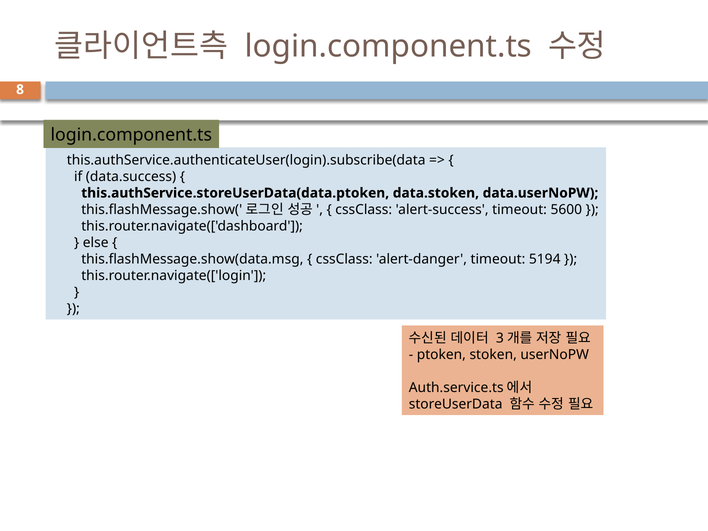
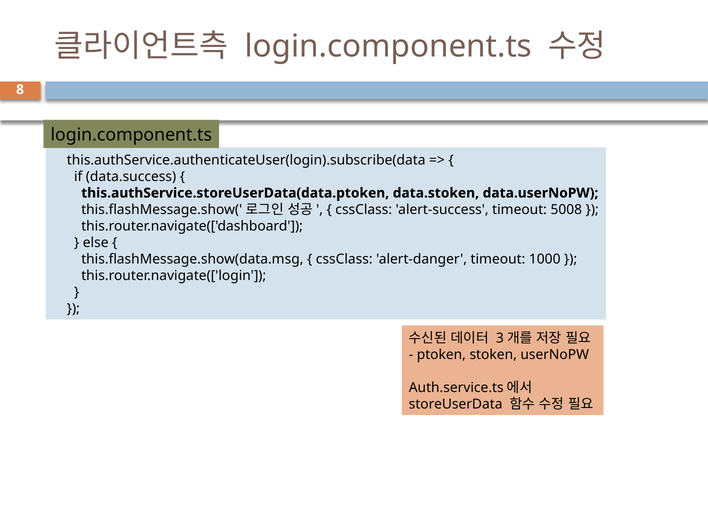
5600: 5600 -> 5008 (566, 210)
5194: 5194 -> 1000 (545, 259)
